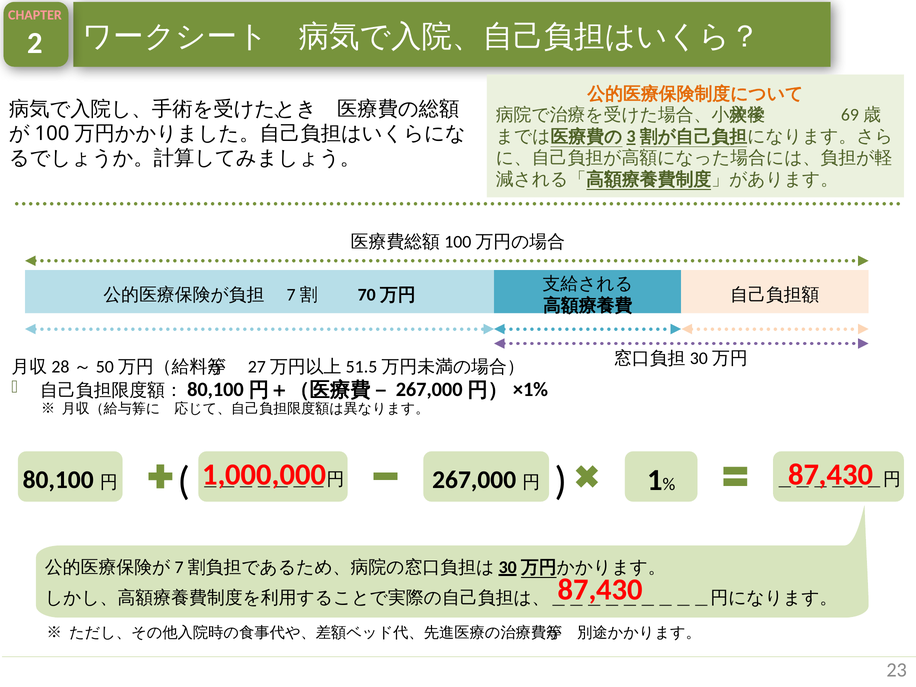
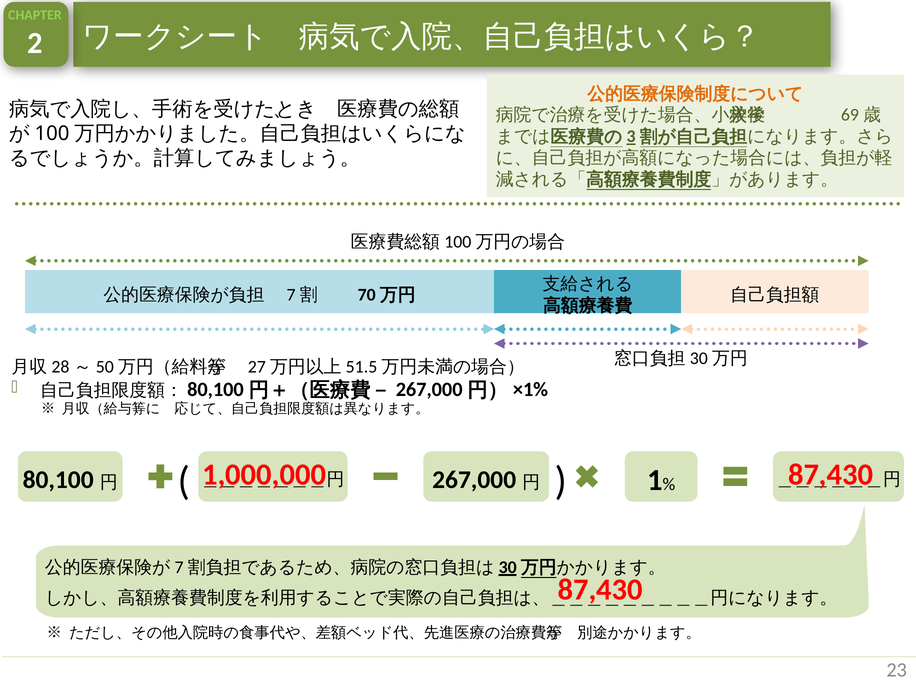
CHAPTER colour: pink -> light green (35, 15)
